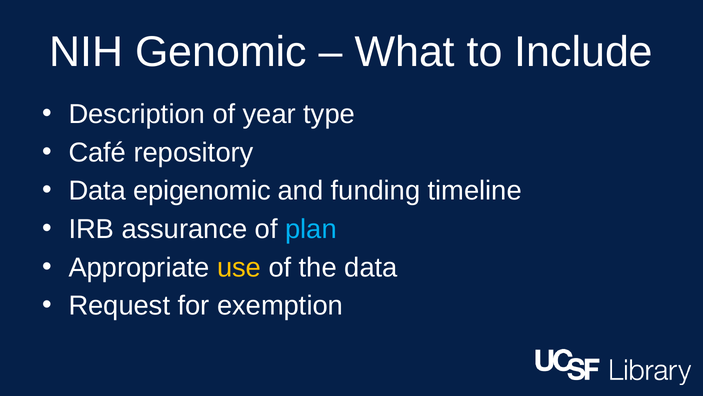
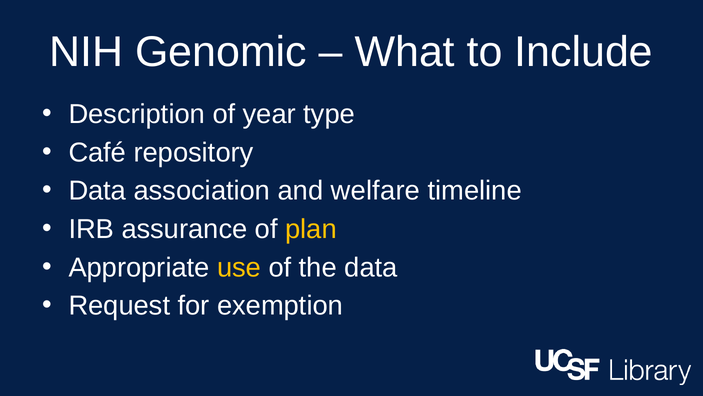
epigenomic: epigenomic -> association (202, 191)
funding: funding -> welfare (375, 191)
plan colour: light blue -> yellow (311, 229)
